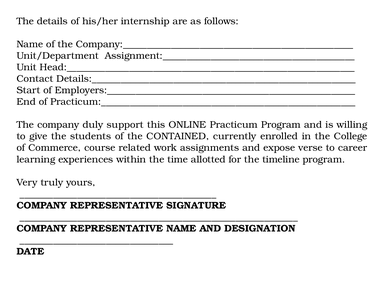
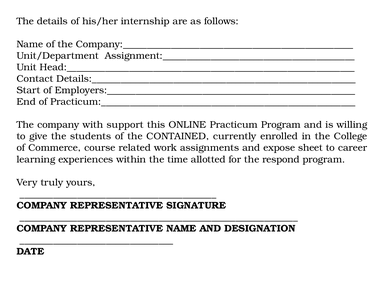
duly: duly -> with (93, 125)
verse: verse -> sheet (311, 148)
timeline: timeline -> respond (281, 159)
